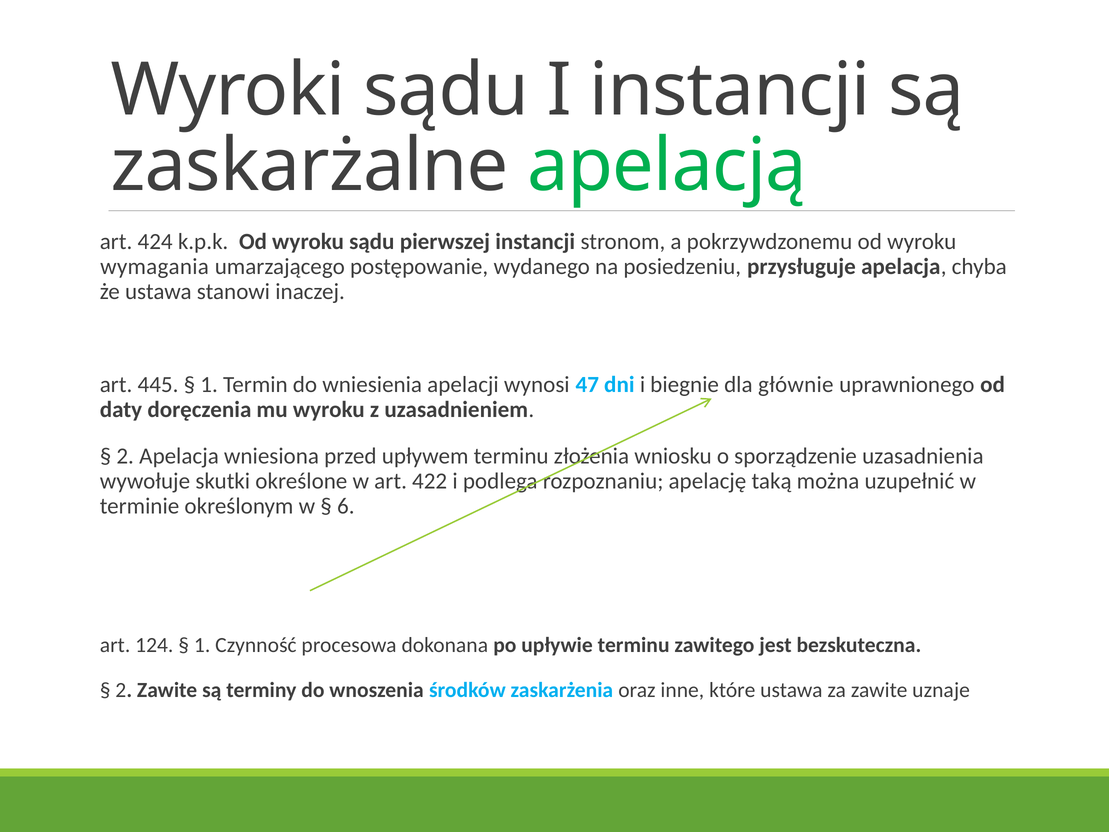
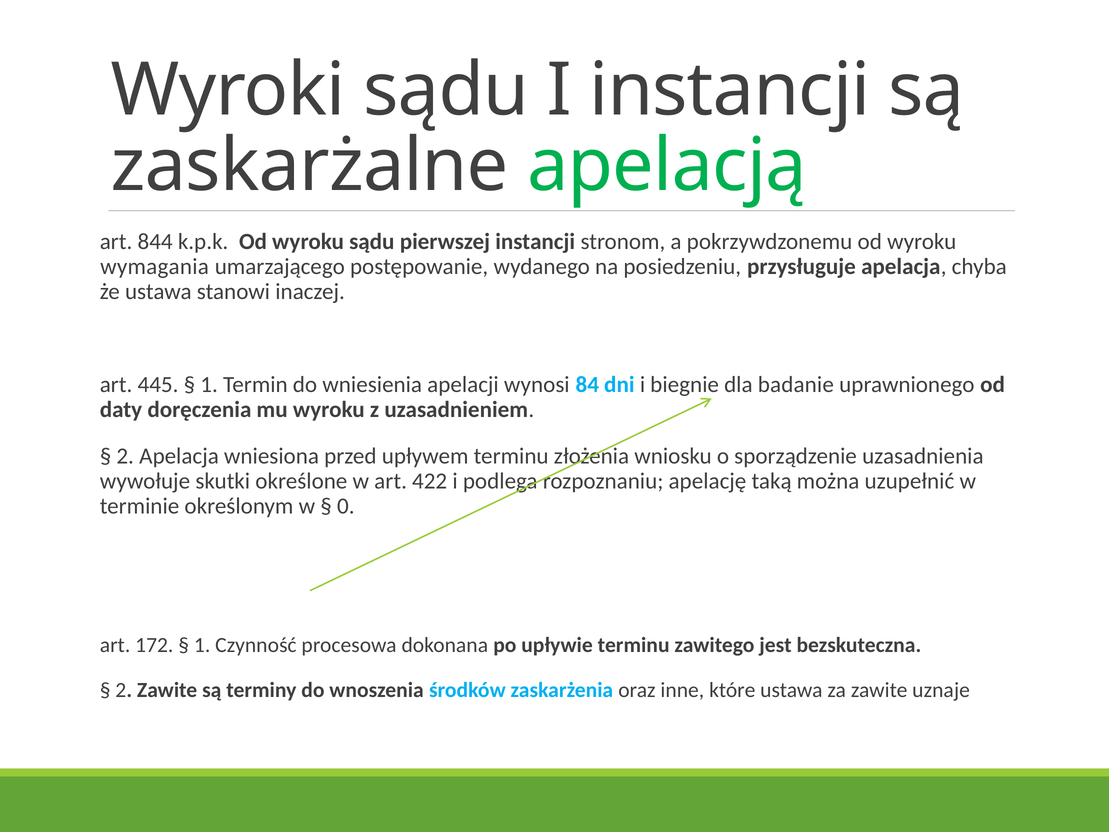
424: 424 -> 844 (155, 242)
47: 47 -> 84 (587, 385)
głównie: głównie -> badanie (796, 385)
6: 6 -> 0 (346, 506)
124: 124 -> 172 (154, 645)
